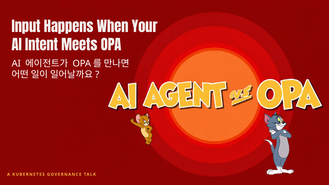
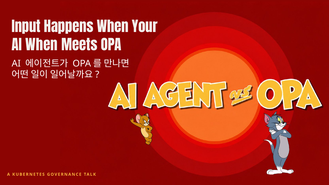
AI Intent: Intent -> When (42, 46)
